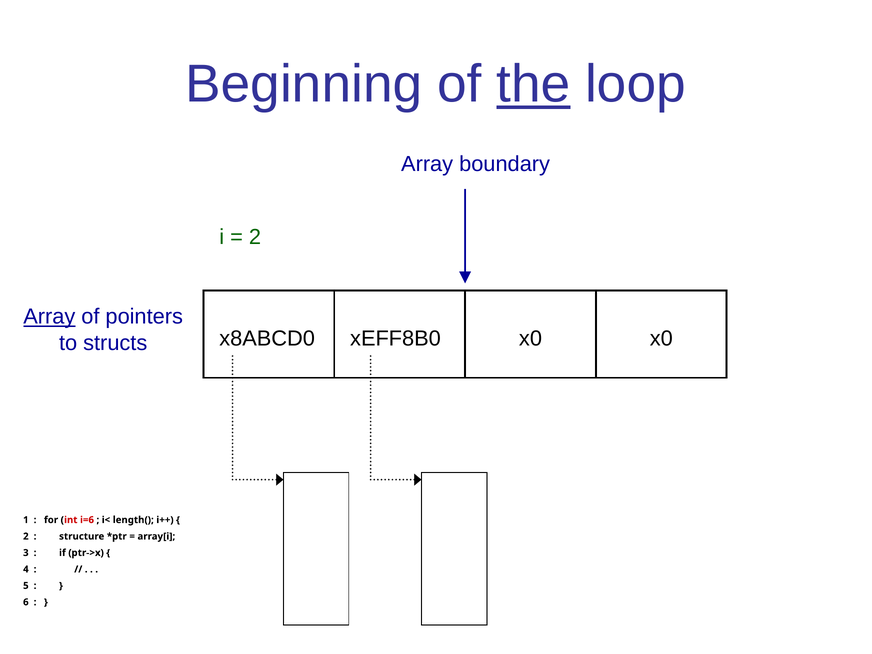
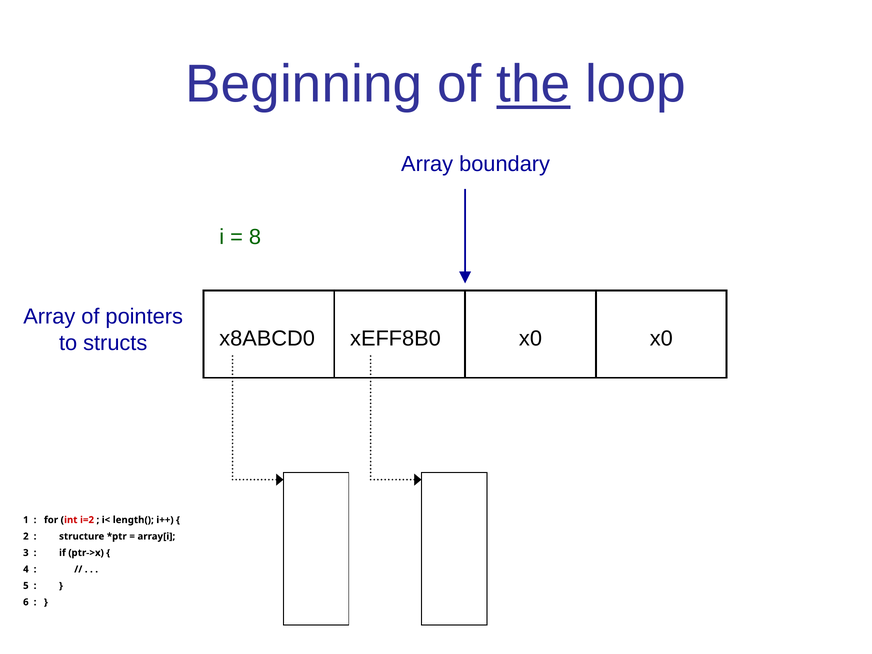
2: 2 -> 8 (255, 237)
Array underline: present -> none (49, 317)
i=6: i=6 -> i=2 (87, 520)
